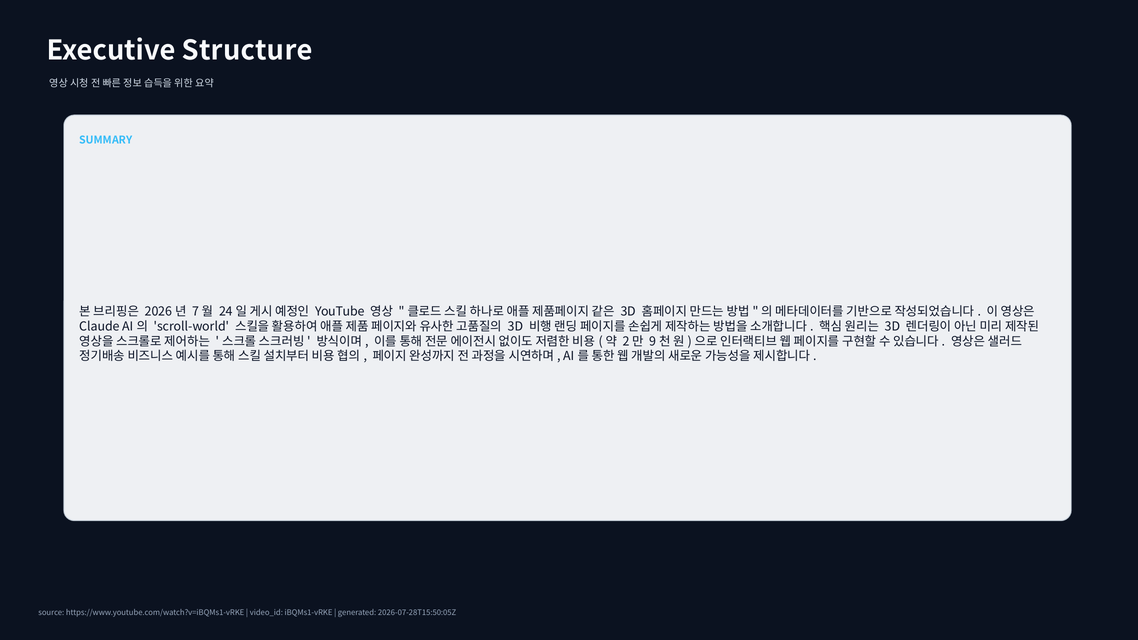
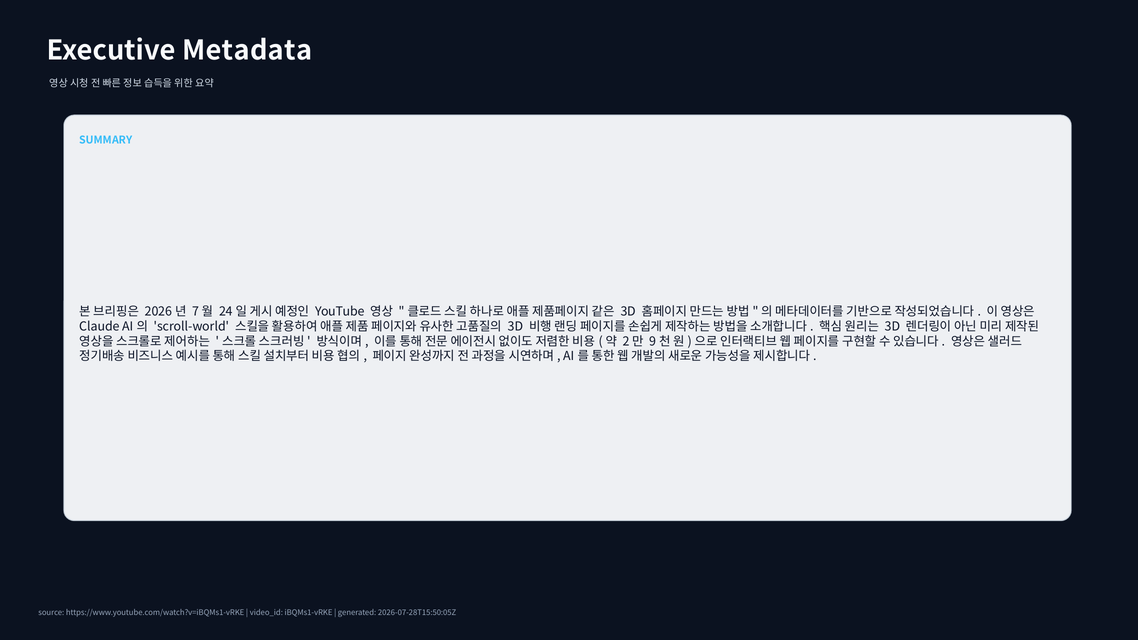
Structure: Structure -> Metadata (247, 51)
